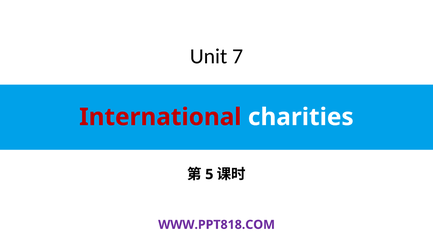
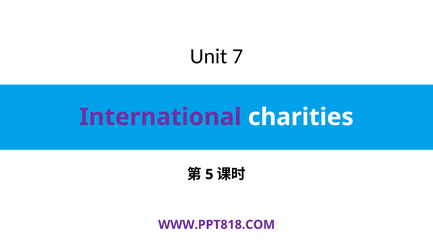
International colour: red -> purple (160, 117)
